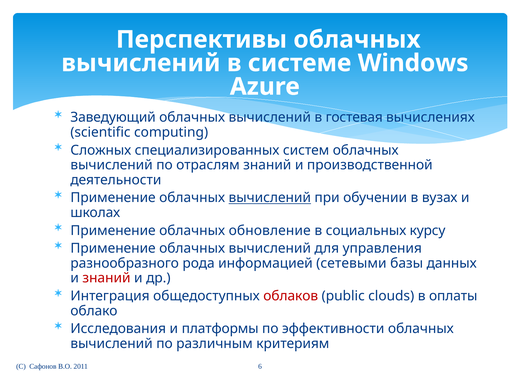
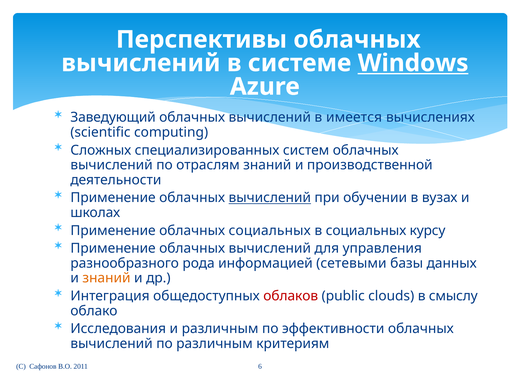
Windows underline: none -> present (413, 63)
гостевая: гостевая -> имеется (354, 117)
облачных обновление: обновление -> социальных (270, 230)
знаний colour: red -> orange (106, 278)
оплаты: оплаты -> смыслу (453, 296)
и платформы: платформы -> различным (220, 329)
